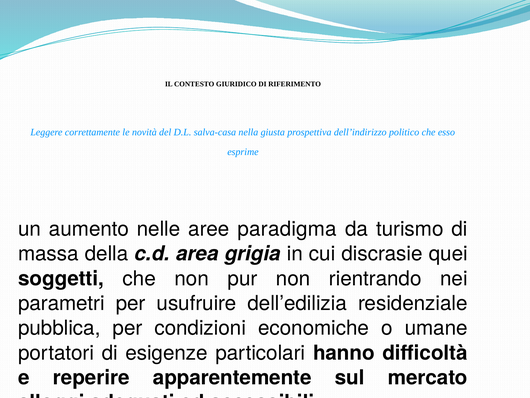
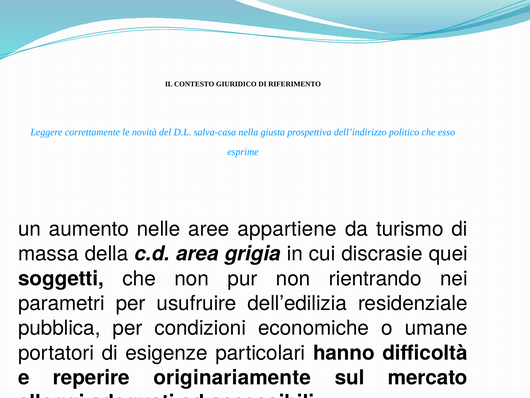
paradigma: paradigma -> appartiene (287, 229)
apparentemente: apparentemente -> originariamente (232, 377)
